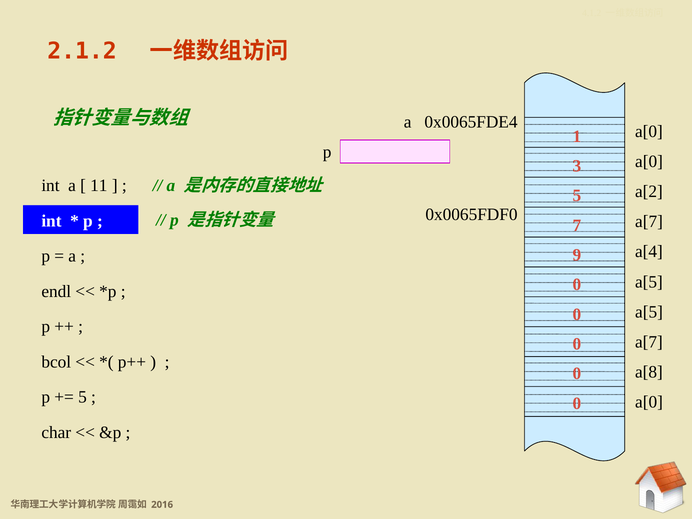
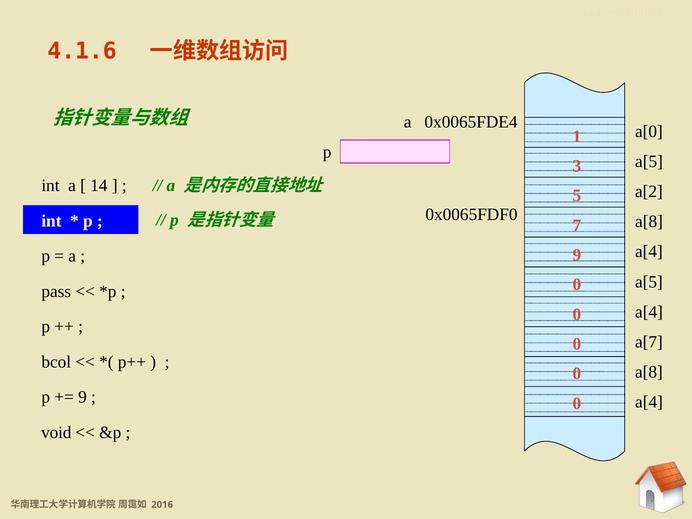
2.1.2: 2.1.2 -> 4.1.6 (82, 51)
a[0: a[0 -> a[5 (649, 162)
11: 11 -> 14 (99, 186)
a[7: a[7 -> a[8 (649, 222)
endl: endl -> pass (56, 291)
a[5: a[5 -> a[4 (649, 312)
5: 5 -> 9 (82, 397)
a[0: a[0 -> a[4 (649, 402)
char: char -> void (56, 433)
